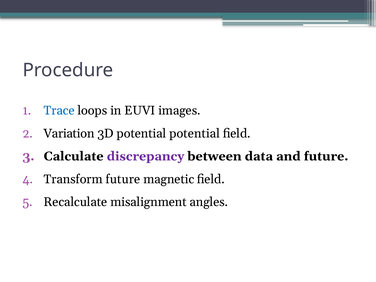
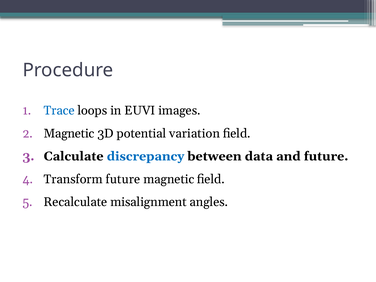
Variation: Variation -> Magnetic (69, 133)
potential potential: potential -> variation (195, 133)
discrepancy colour: purple -> blue (146, 156)
